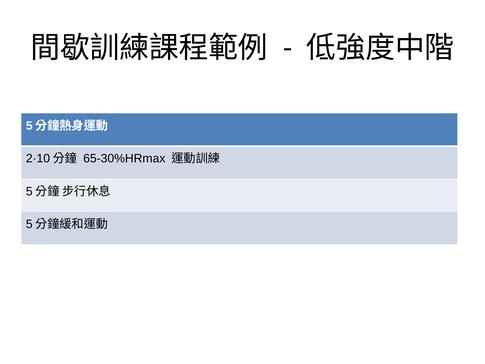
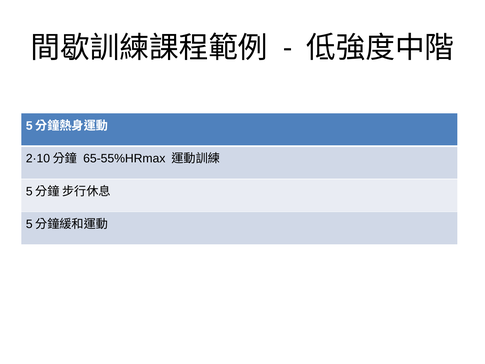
65-30%HRmax: 65-30%HRmax -> 65-55%HRmax (124, 158)
